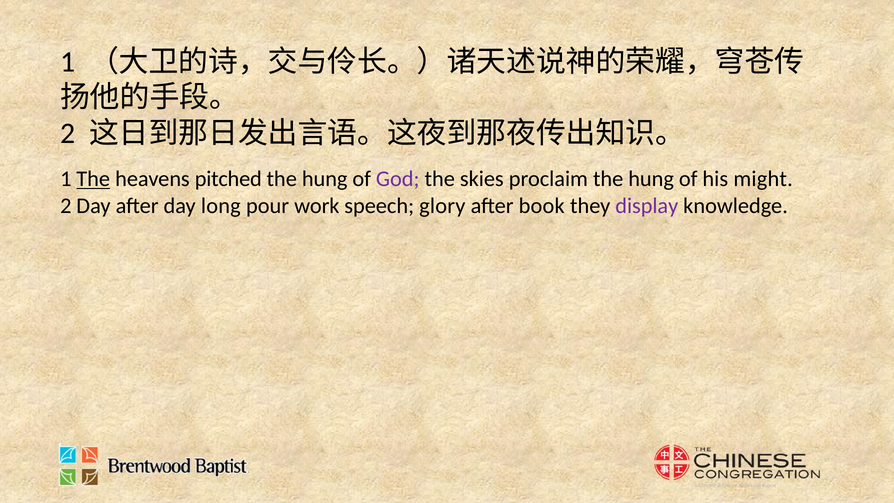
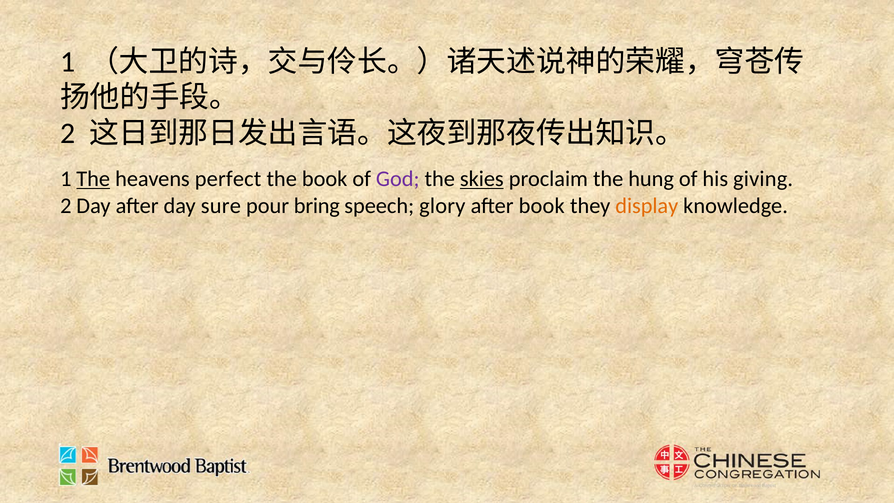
pitched: pitched -> perfect (228, 179)
hung: hung -> book (325, 179)
skies underline: none -> present (482, 179)
might: might -> giving (763, 179)
long: long -> sure (221, 206)
work: work -> bring (317, 206)
display colour: purple -> orange (647, 206)
